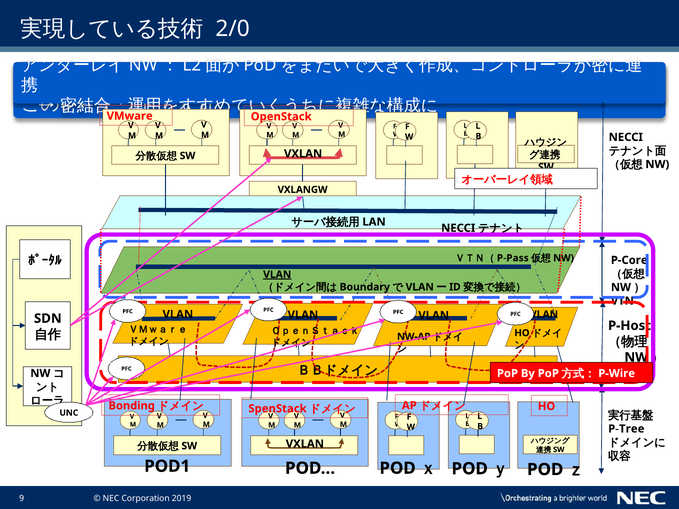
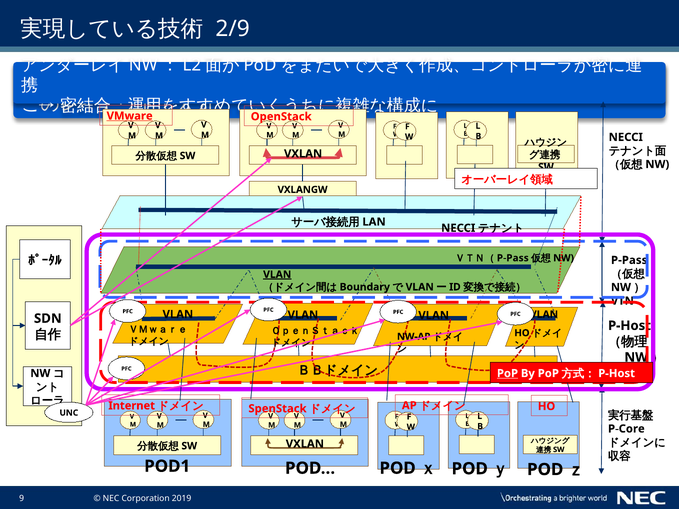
2/0: 2/0 -> 2/9 (233, 29)
VMware underline: none -> present (130, 116)
P-Core: P-Core -> P-Pass (629, 260)
PoP underline: none -> present (507, 374)
P-Wire: P-Wire -> P-Host (617, 374)
Bonding: Bonding -> Internet (132, 406)
P-Tree: P-Tree -> P-Core (626, 429)
